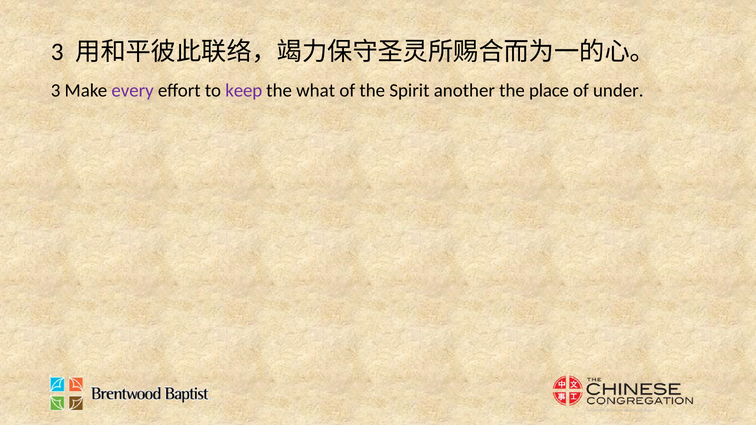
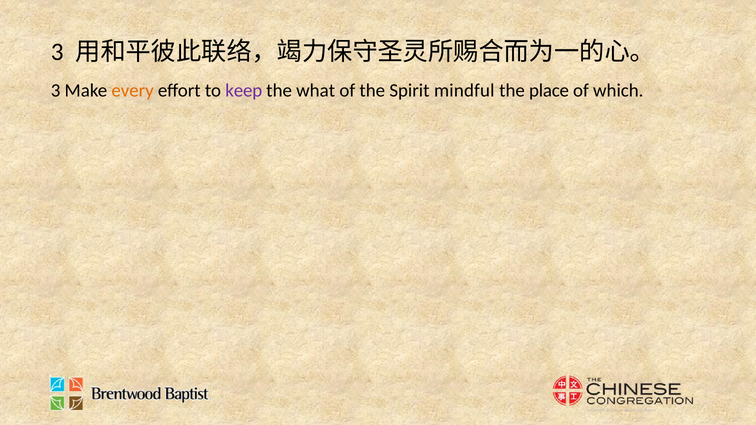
every colour: purple -> orange (133, 91)
another: another -> mindful (464, 91)
under: under -> which (618, 91)
